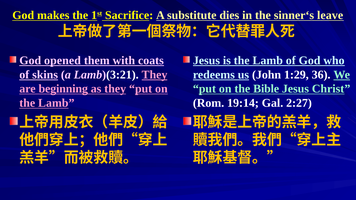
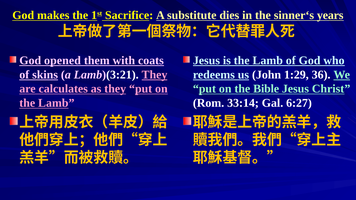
leave: leave -> years (330, 15)
beginning: beginning -> calculates (63, 89)
19:14: 19:14 -> 33:14 (243, 103)
2:27: 2:27 -> 6:27 (299, 103)
